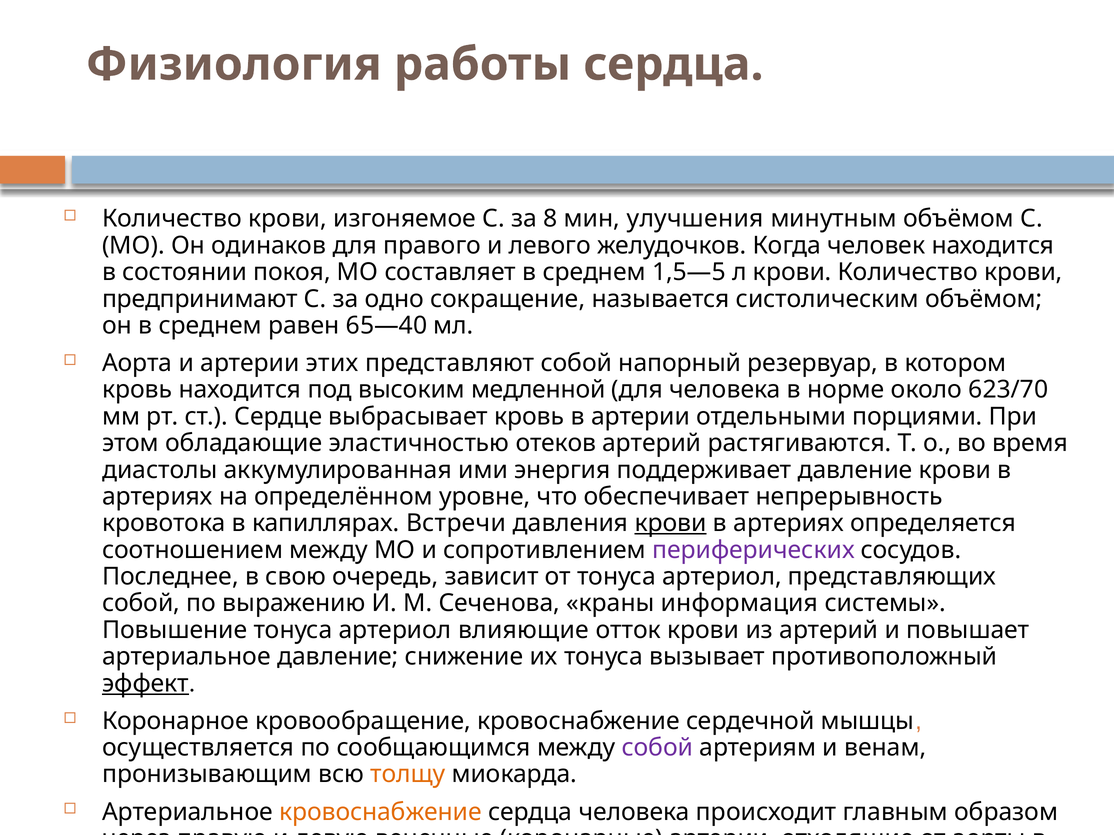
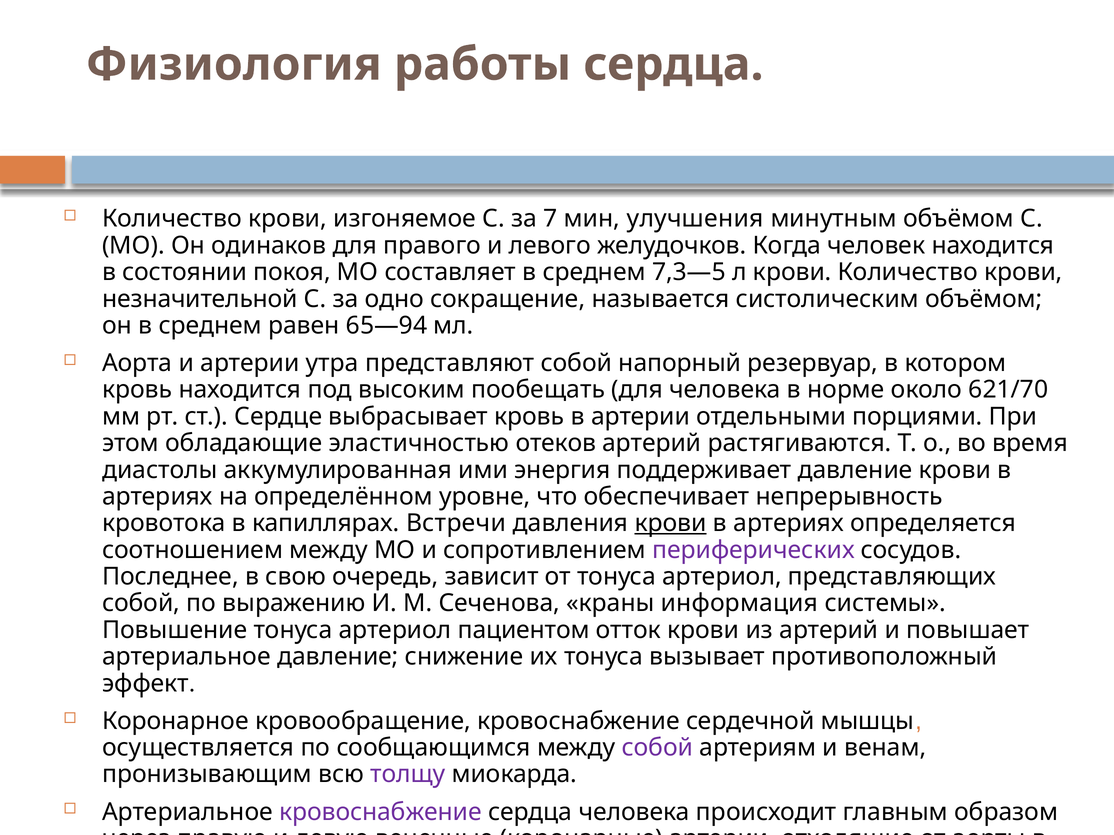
8: 8 -> 7 (550, 219)
1,5—5: 1,5—5 -> 7,3—5 (689, 272)
предпринимают: предпринимают -> незначительной (200, 299)
65—40: 65—40 -> 65—94 (387, 326)
этих: этих -> утра (332, 363)
медленной: медленной -> пообещать (538, 390)
623/70: 623/70 -> 621/70 (1008, 390)
влияющие: влияющие -> пациентом (524, 630)
эффект underline: present -> none (146, 684)
толщу colour: orange -> purple (408, 775)
кровоснабжение colour: orange -> purple (380, 812)
